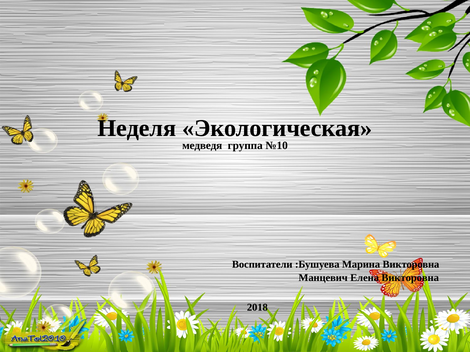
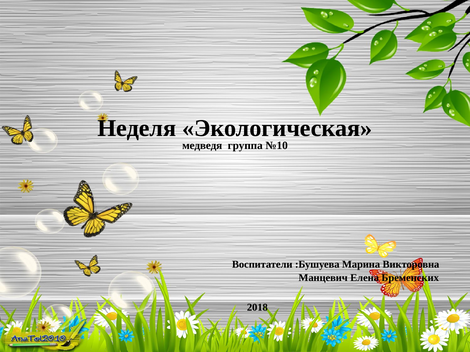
Елена Викторовна: Викторовна -> Бременских (410, 278)
